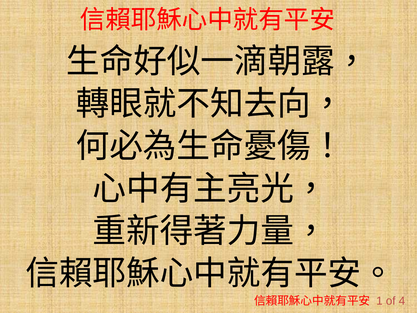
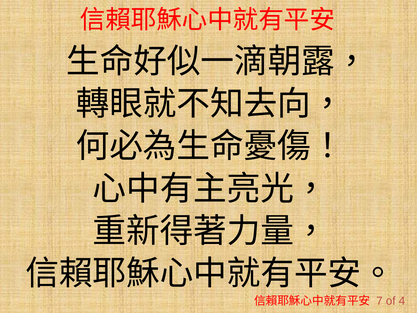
1: 1 -> 7 (379, 301)
